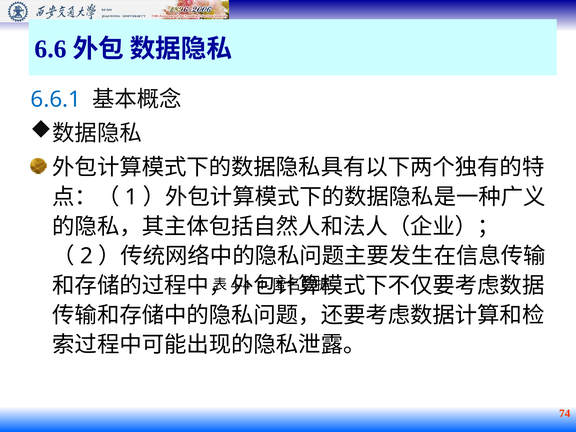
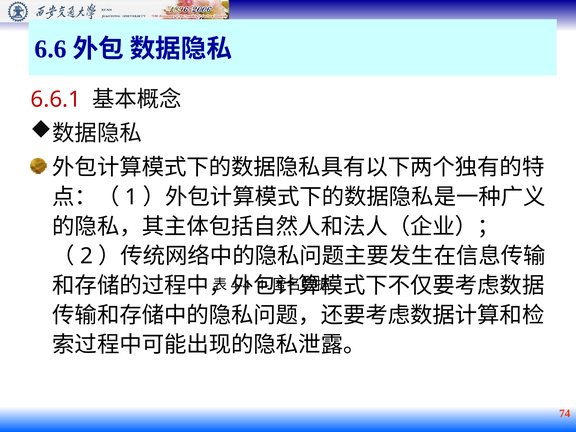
6.6.1 colour: blue -> red (56, 99)
